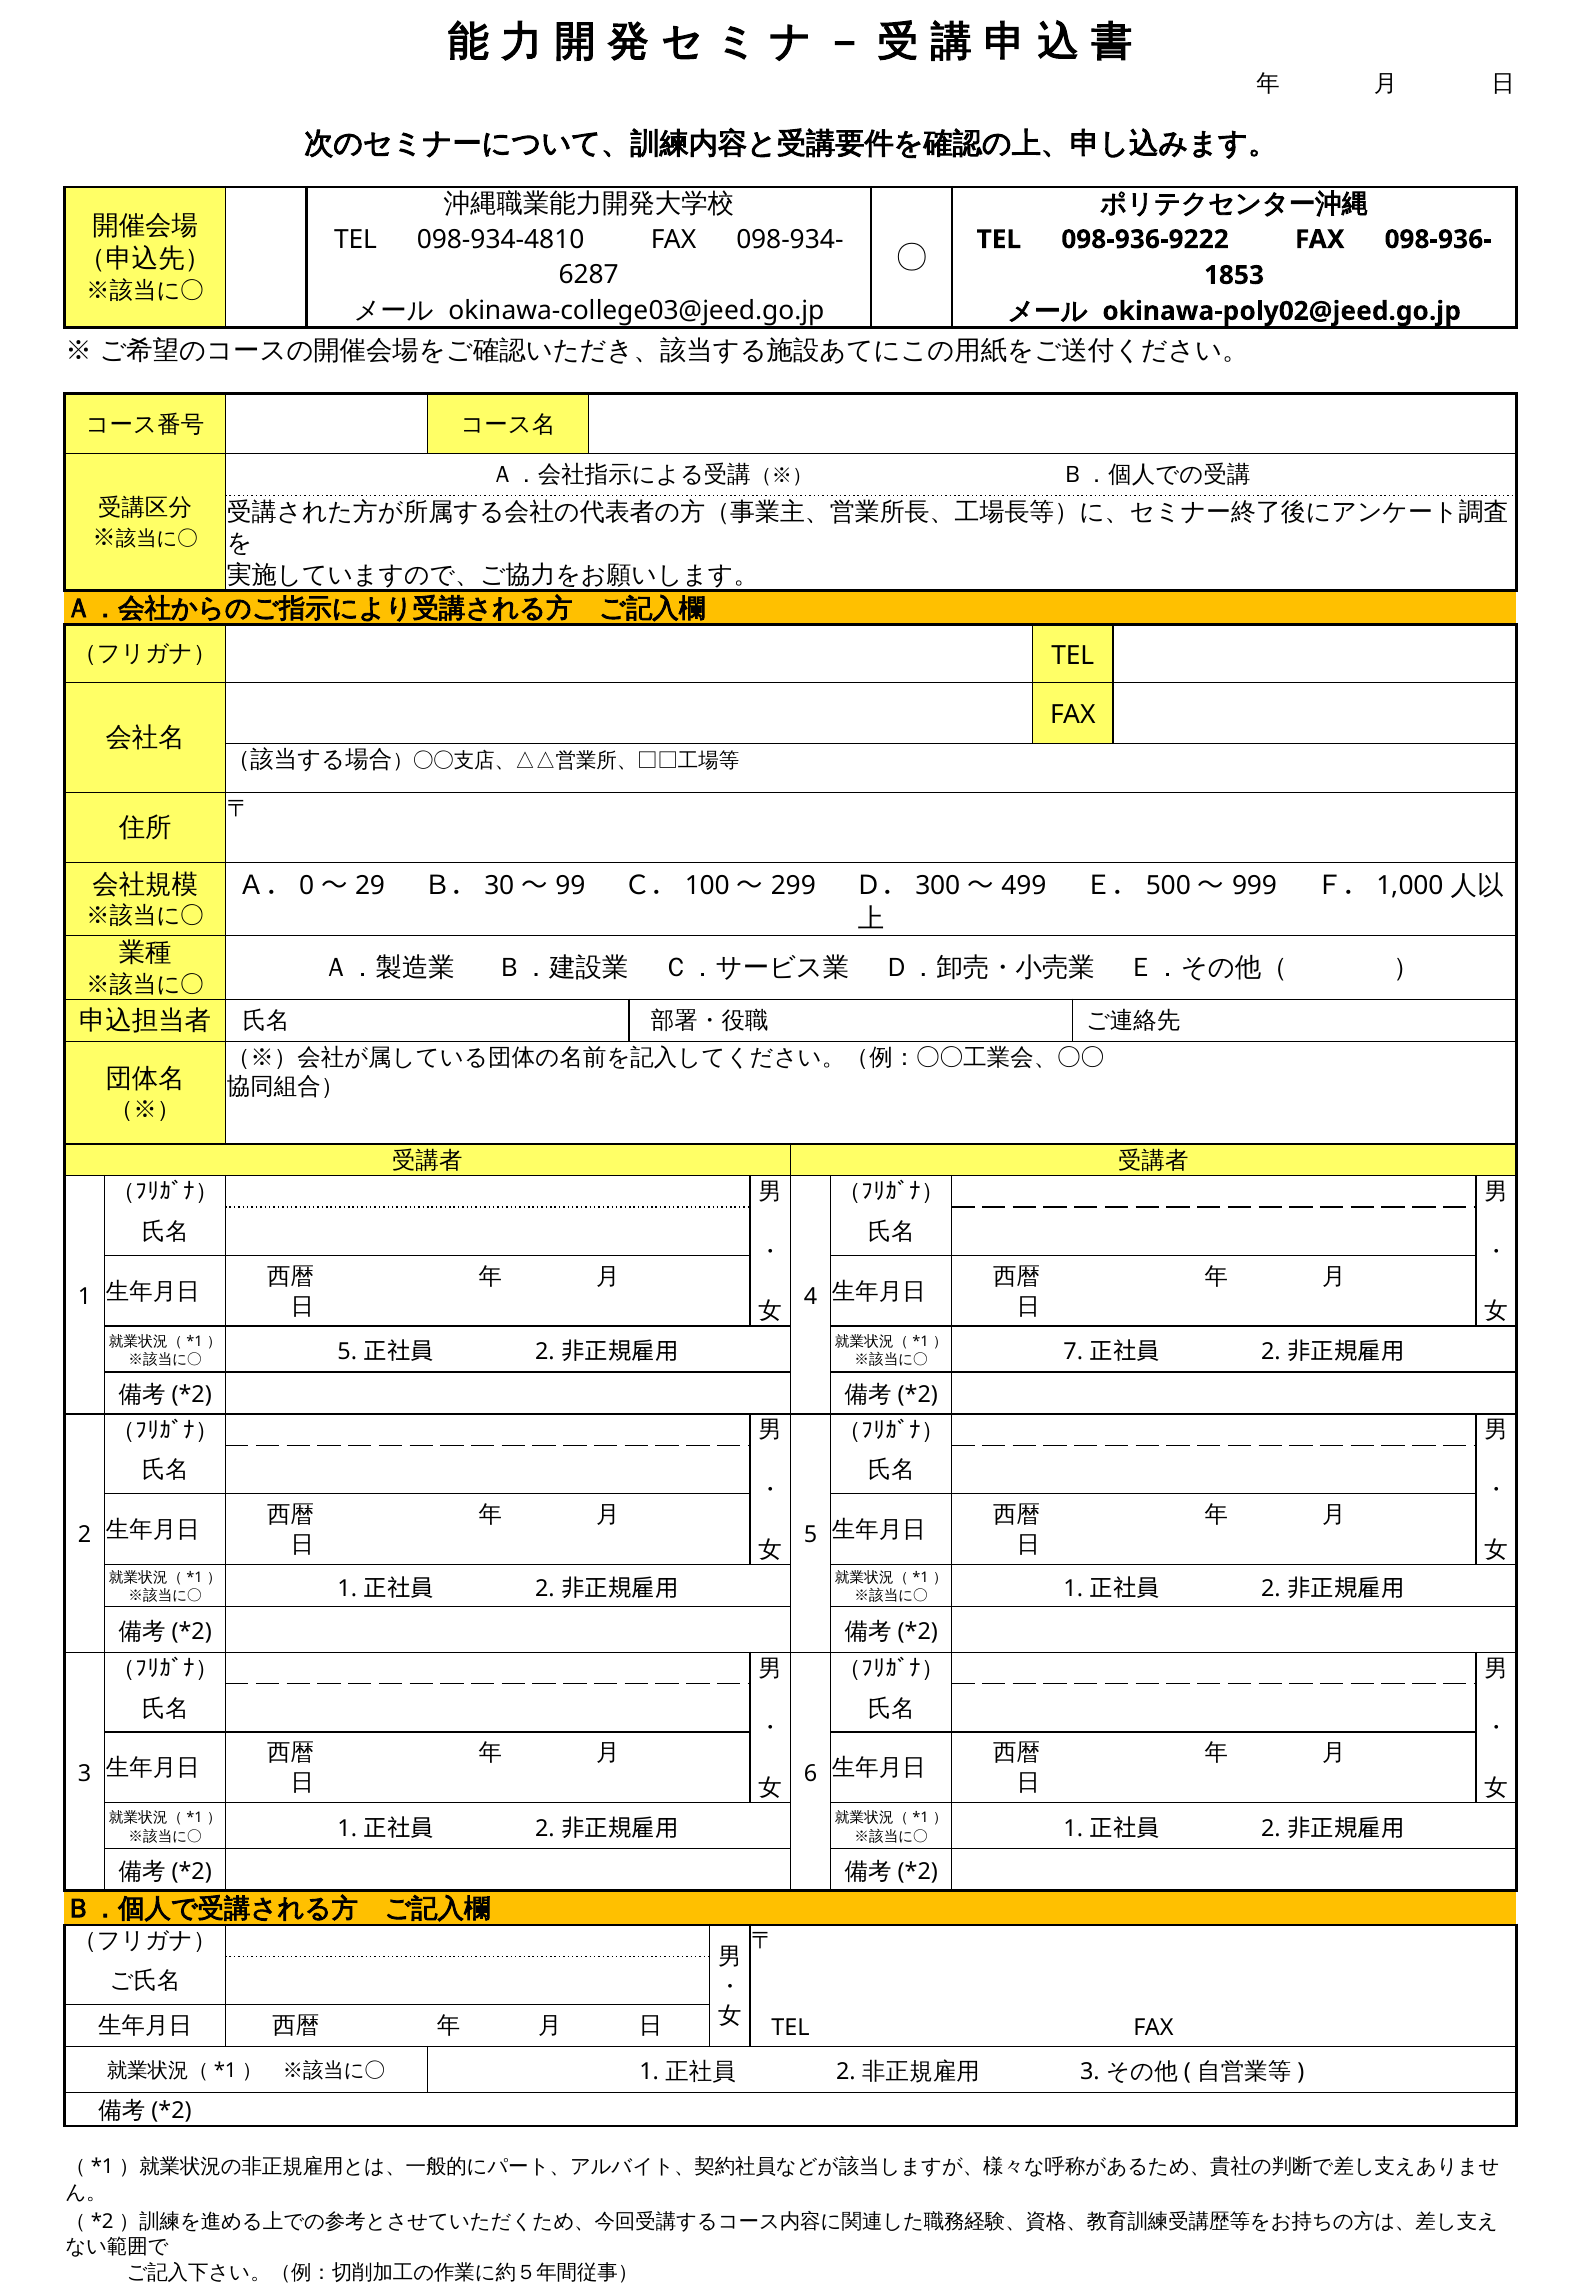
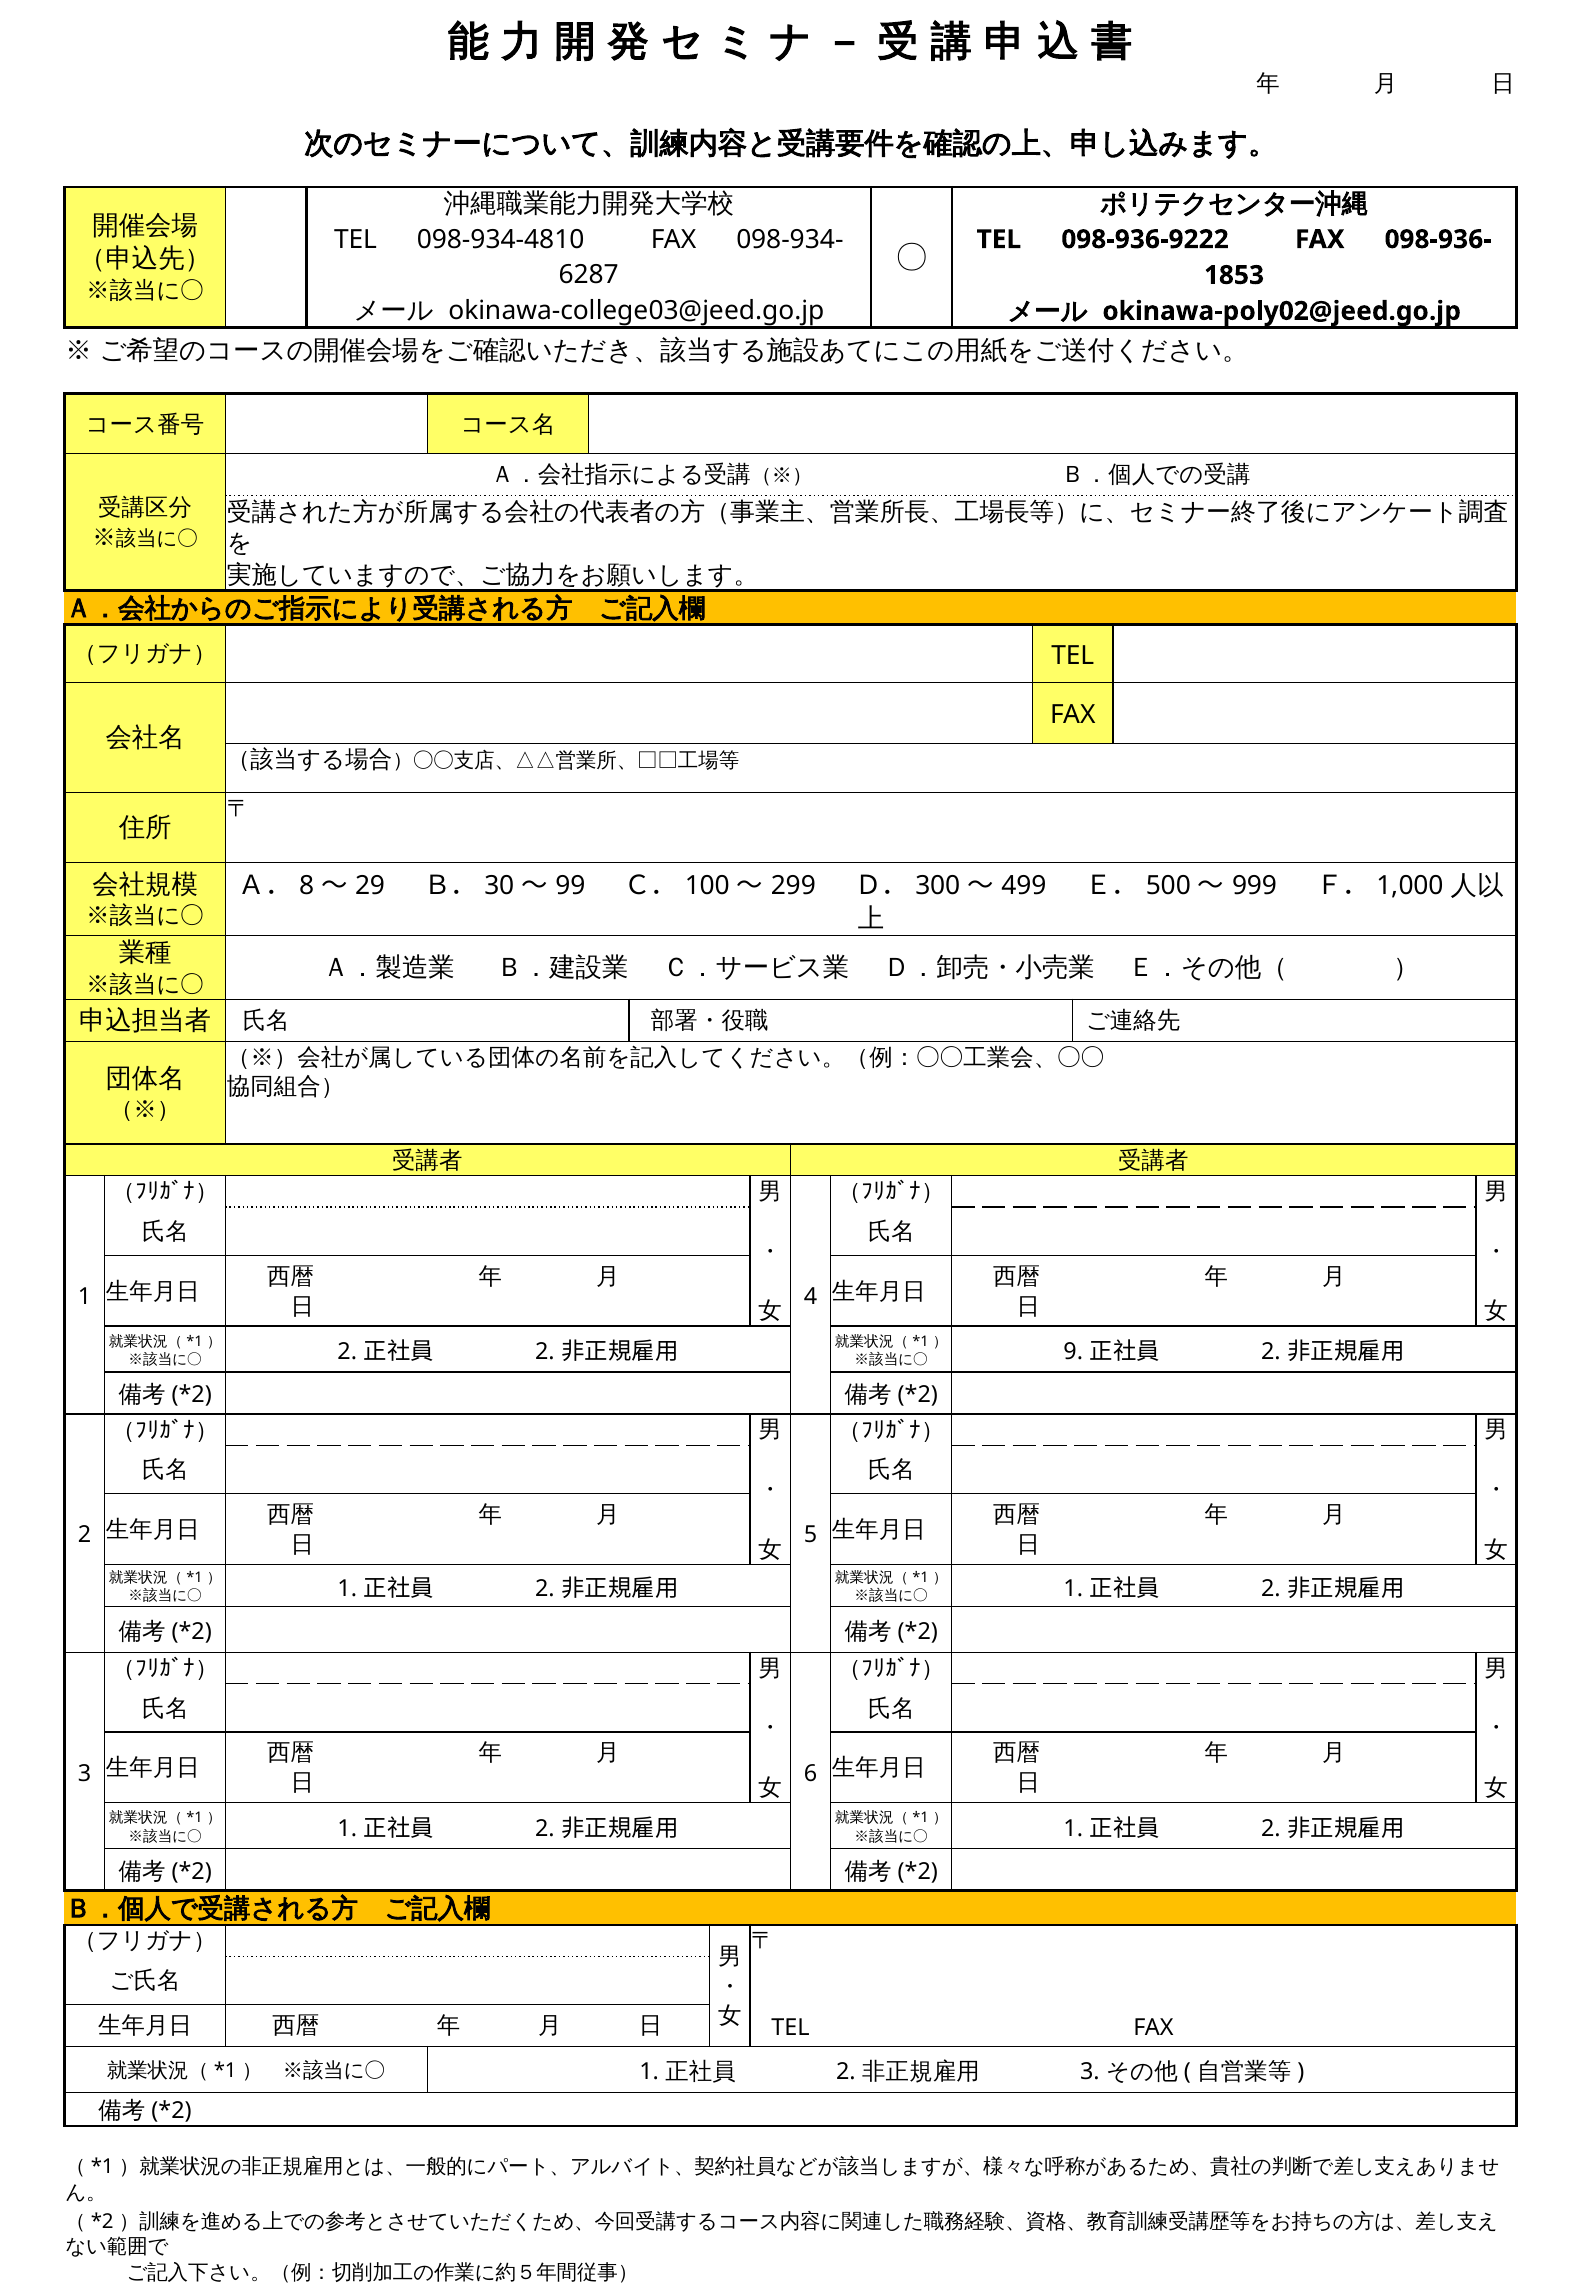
0: 0 -> 8 (307, 886)
5: 5 -> 2 (347, 1352)
7: 7 -> 9 (1073, 1352)
